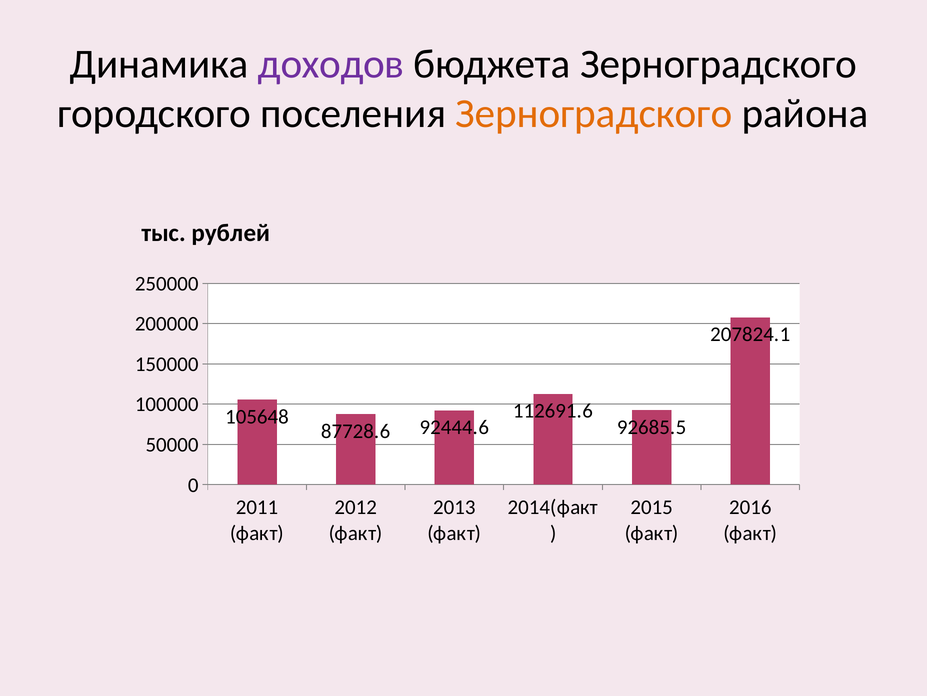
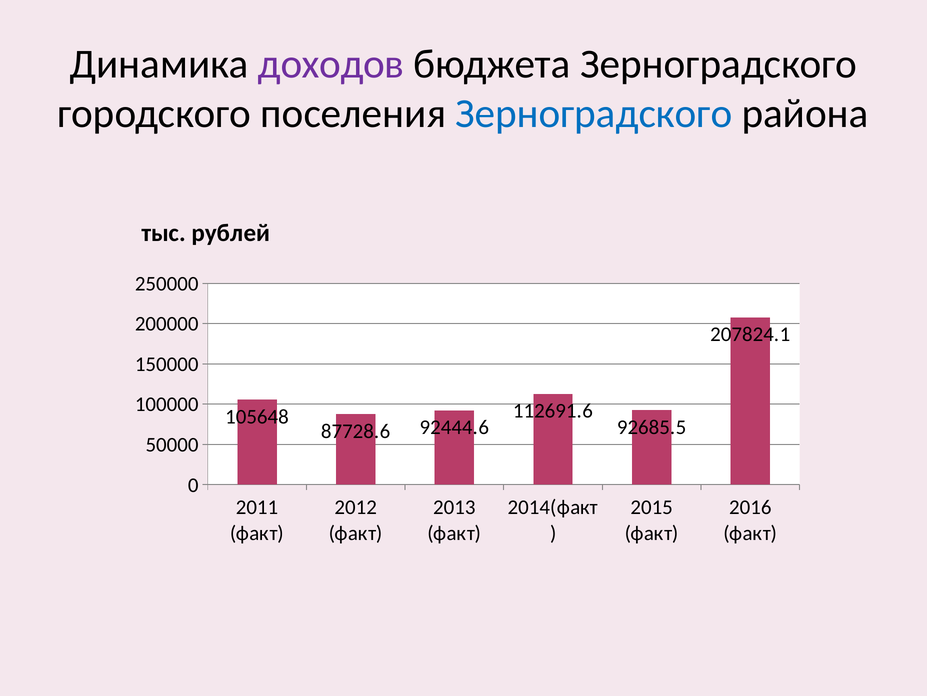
Зерноградского colour: orange -> blue (594, 113)
